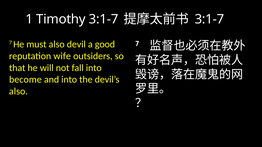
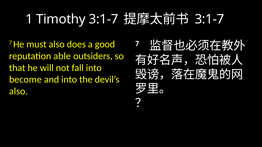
devil: devil -> does (76, 44)
wife: wife -> able (62, 56)
